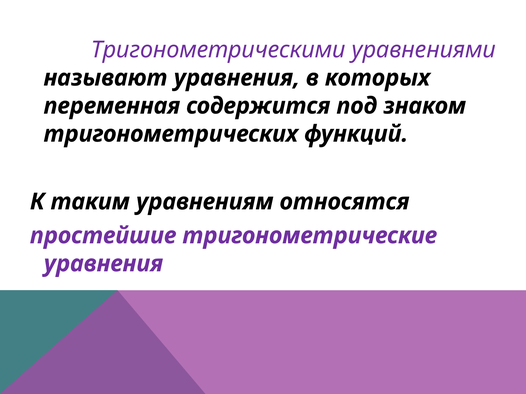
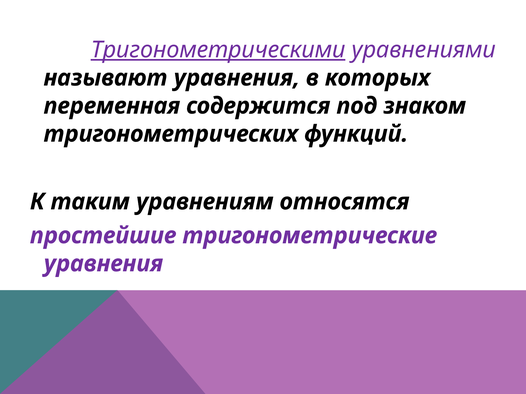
Тригонометрическими underline: none -> present (218, 50)
